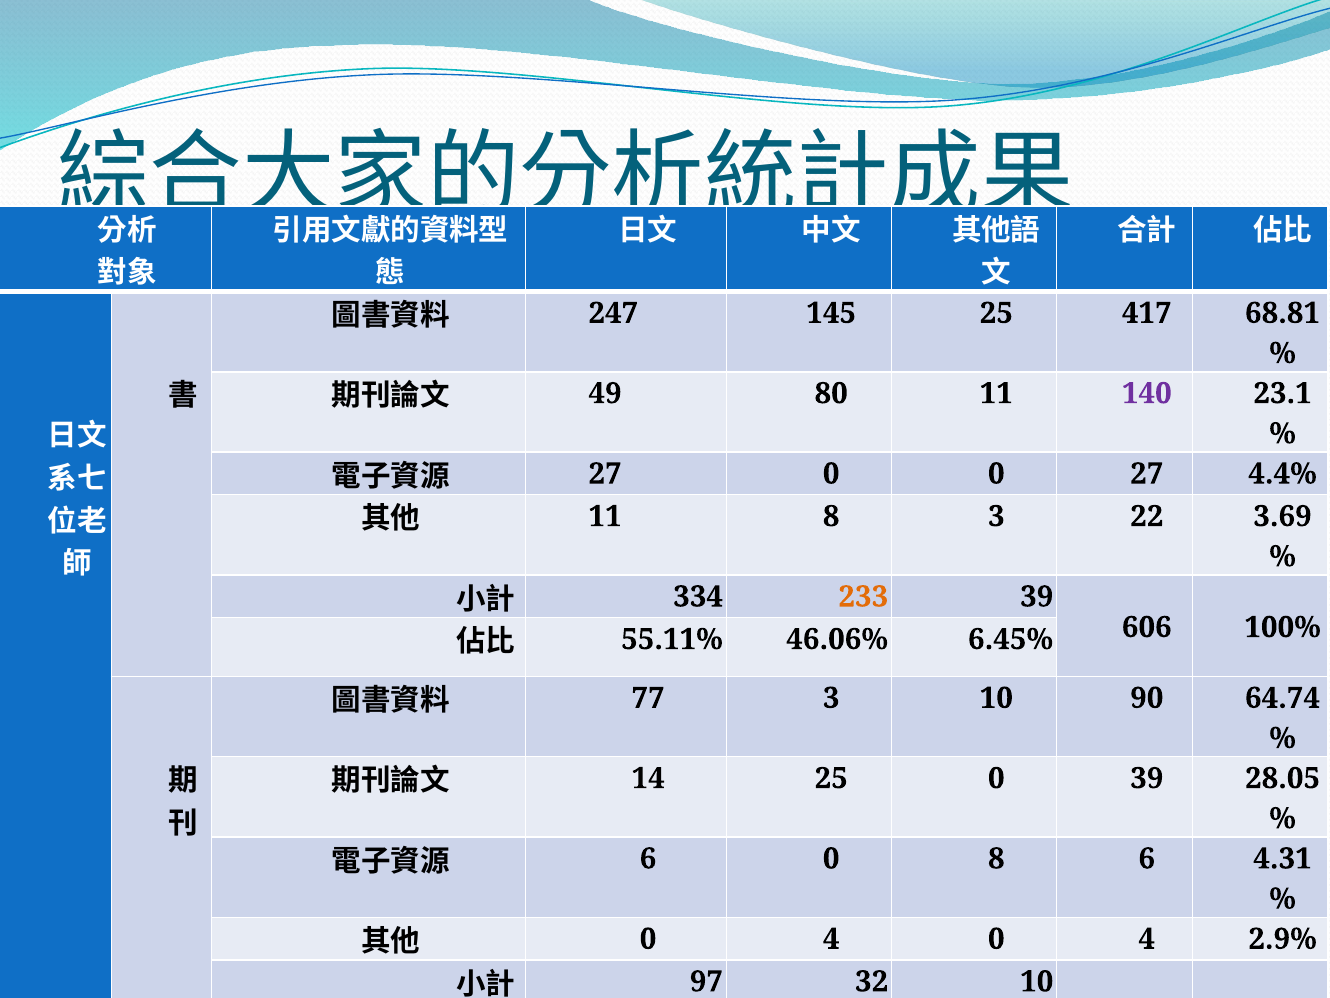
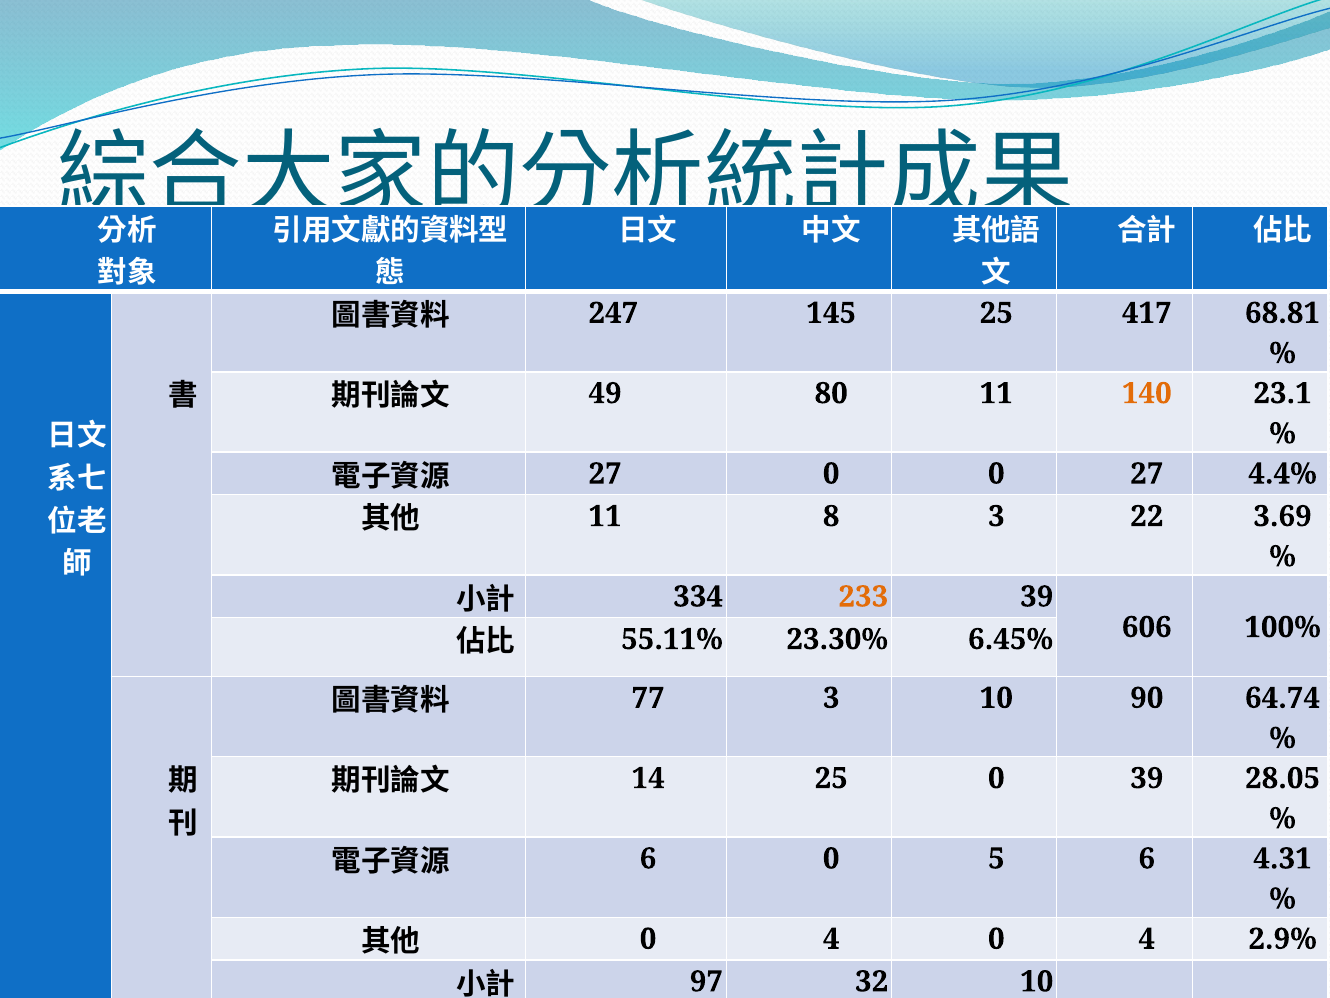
140 colour: purple -> orange (1147, 393)
46.06%: 46.06% -> 23.30% (837, 639)
0 8: 8 -> 5 (996, 858)
